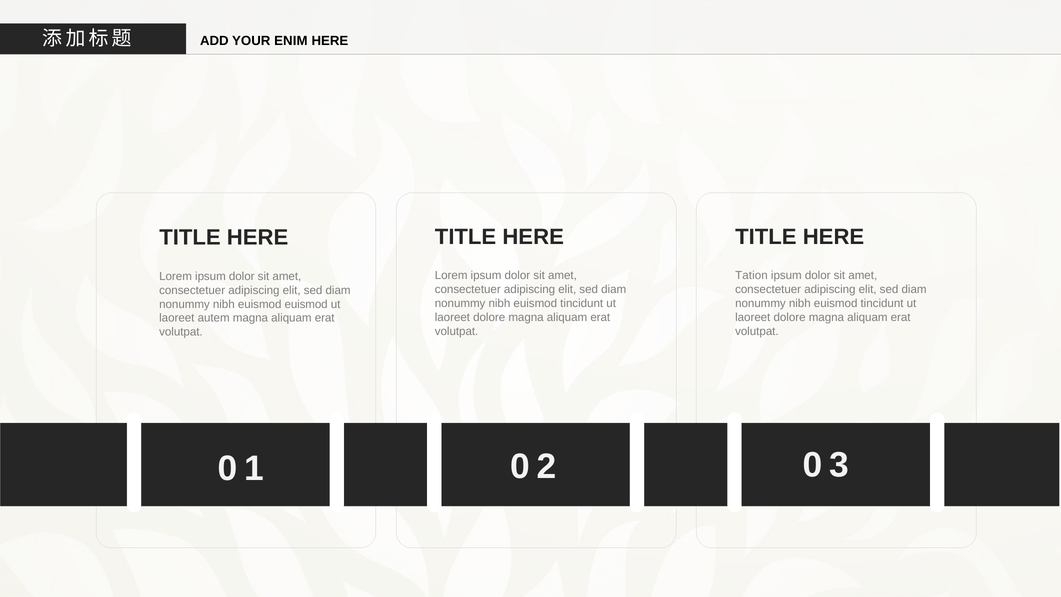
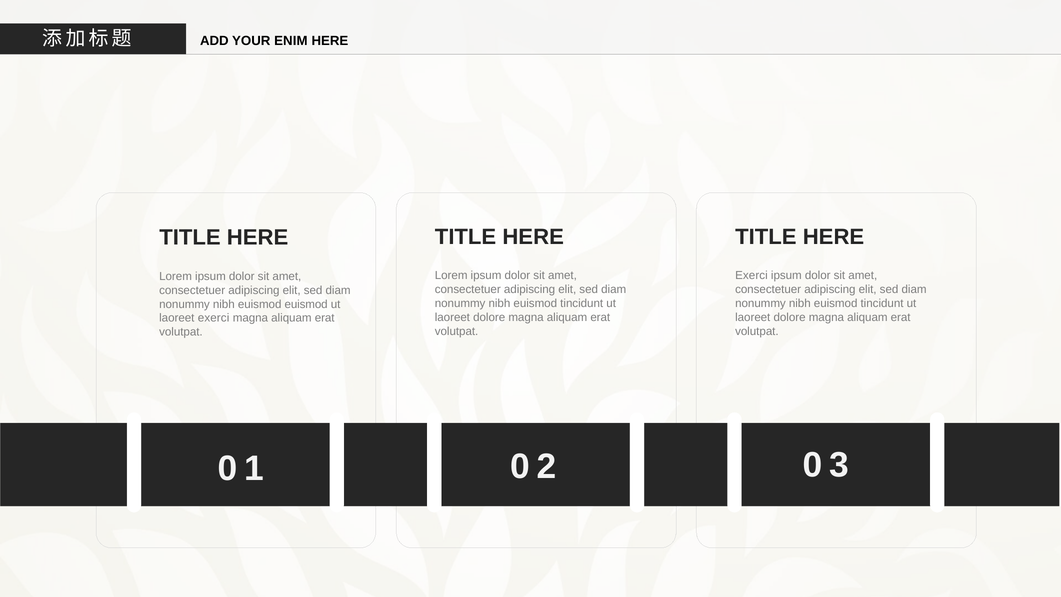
Tation: Tation -> Exerci (751, 276)
laoreet autem: autem -> exerci (214, 318)
